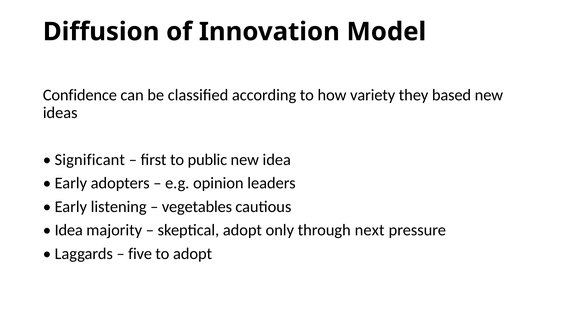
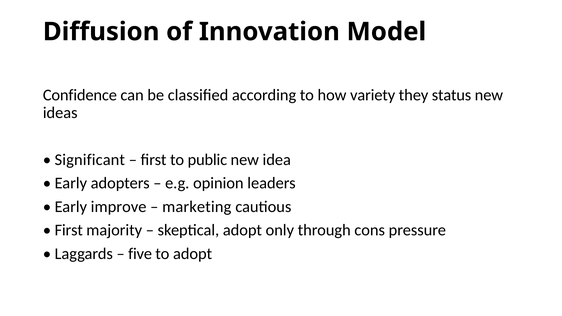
based: based -> status (452, 95)
listening: listening -> improve (119, 207)
vegetables: vegetables -> marketing (197, 207)
Idea: Idea -> First (69, 230)
next: next -> cons (370, 230)
